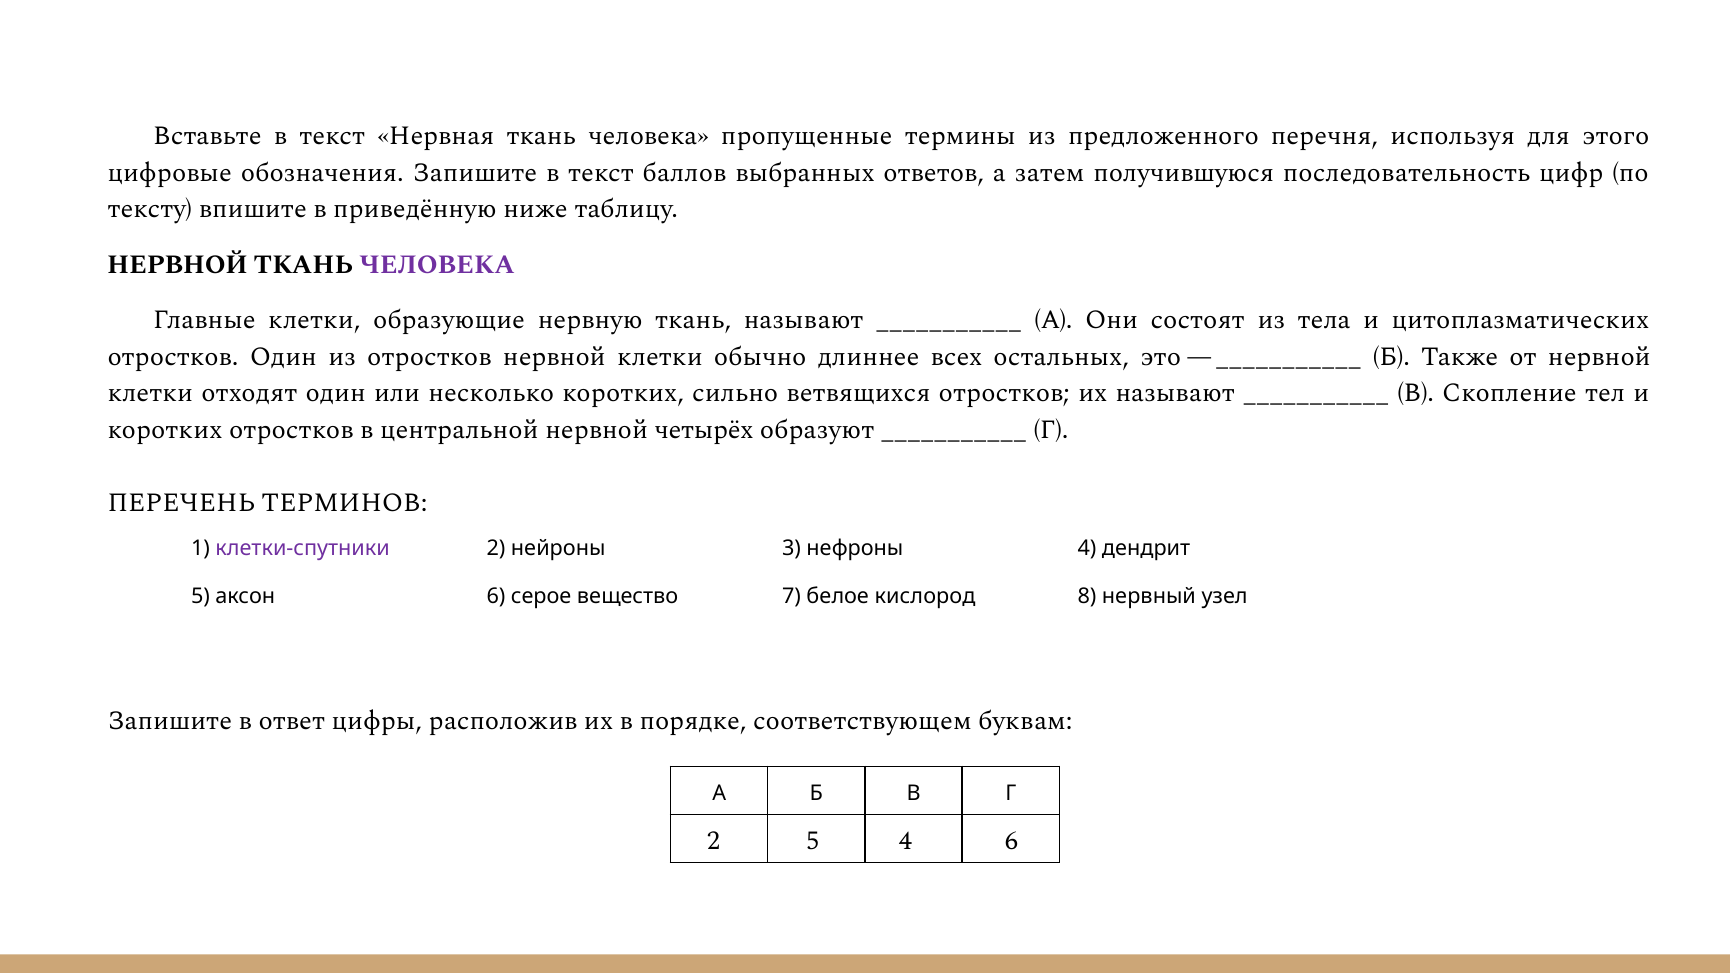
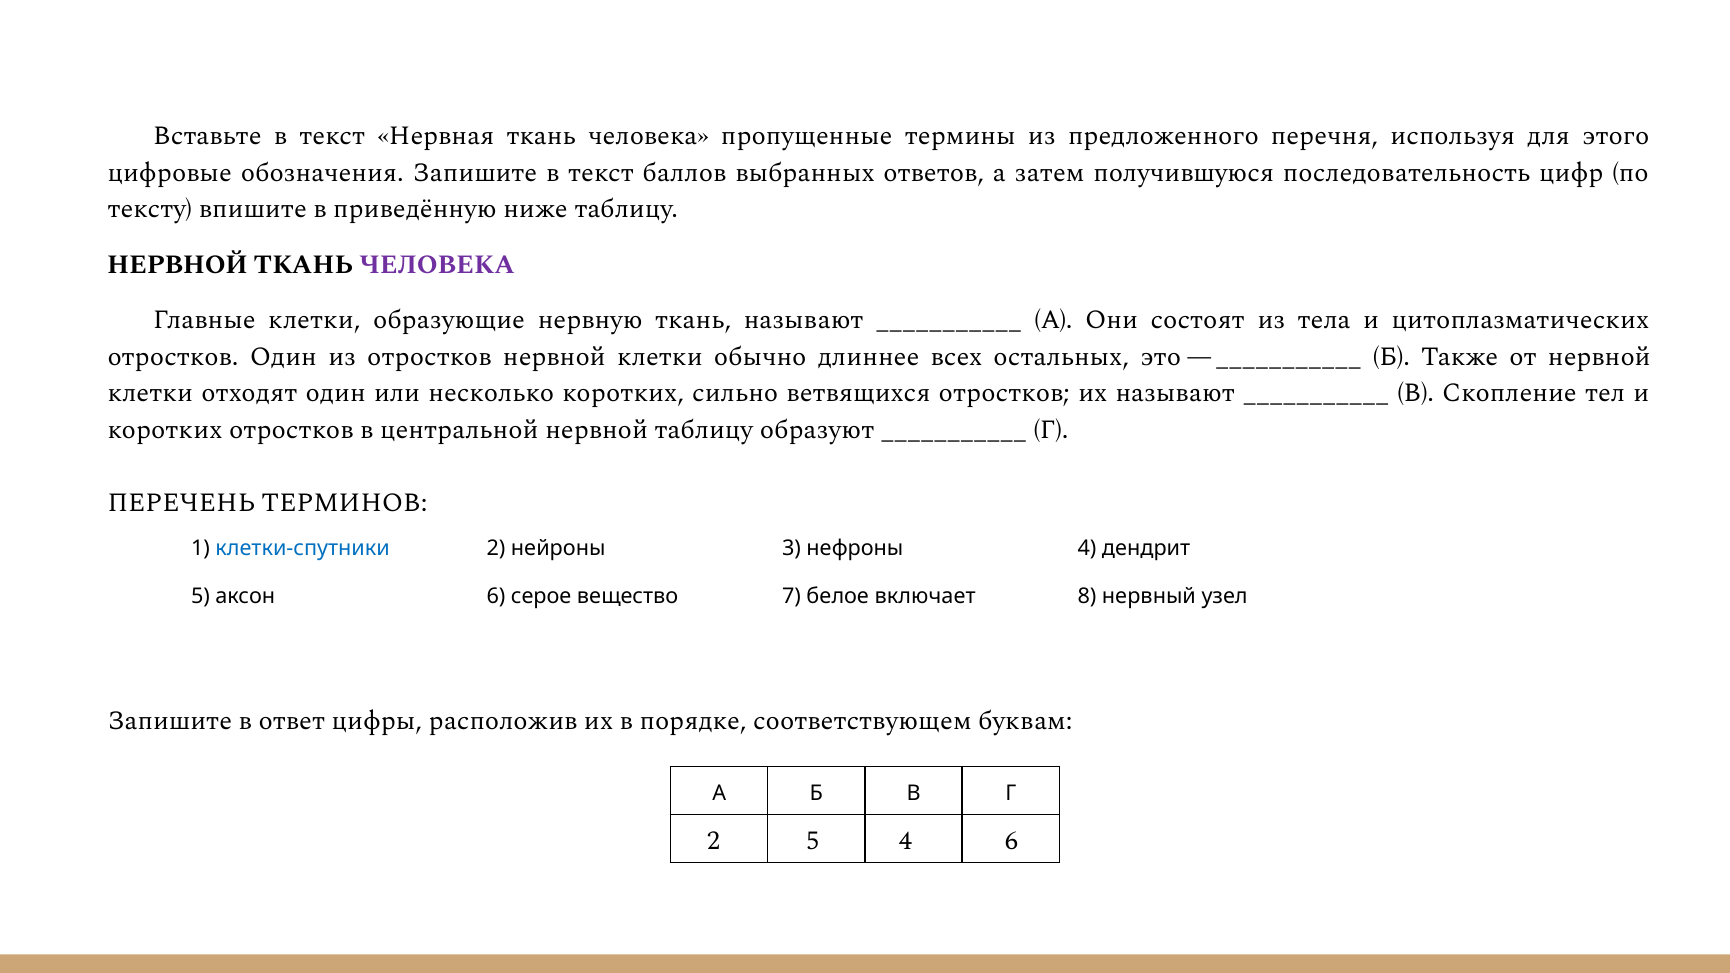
нервной четырёх: четырёх -> таблицу (704, 430)
клетки-спутники colour: purple -> blue (303, 549)
кислород: кислород -> включает (925, 597)
